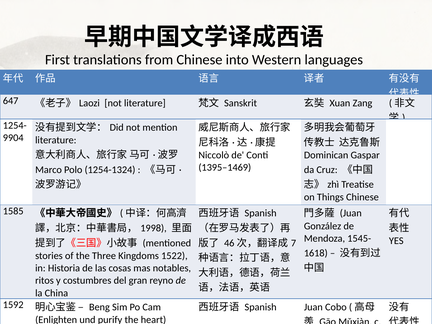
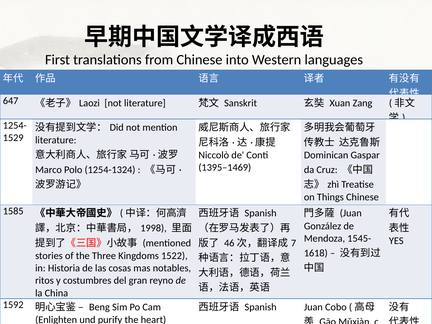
9904: 9904 -> 1529 (13, 138)
